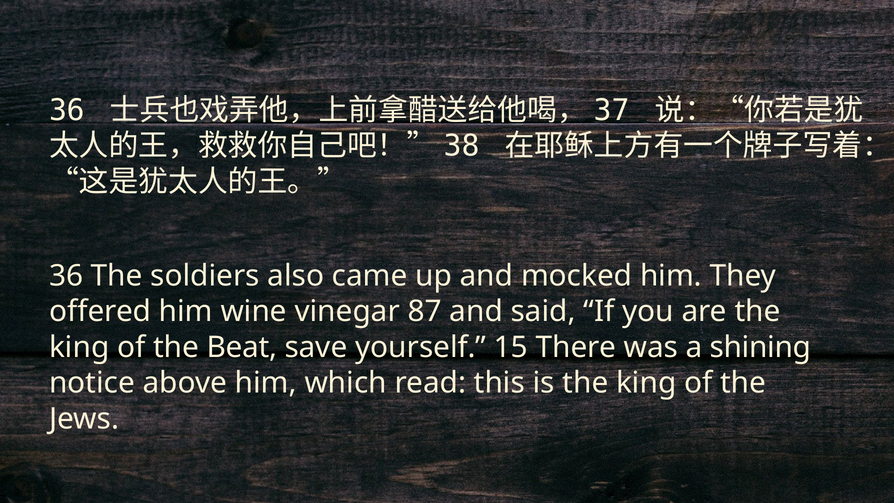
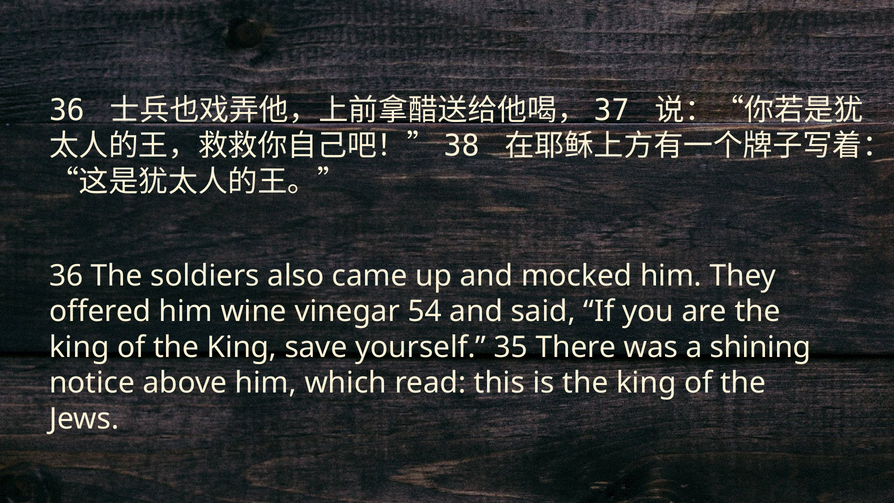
87: 87 -> 54 (425, 312)
of the Beat: Beat -> King (242, 347)
15: 15 -> 35 (511, 347)
